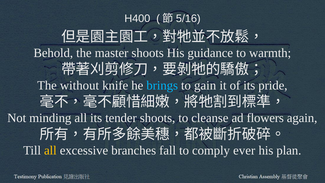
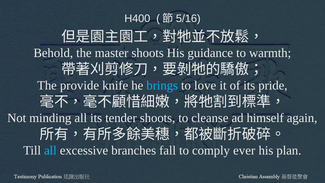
without: without -> provide (80, 85)
gain: gain -> love (205, 85)
flowers: flowers -> himself (265, 118)
all colour: yellow -> light blue (50, 150)
